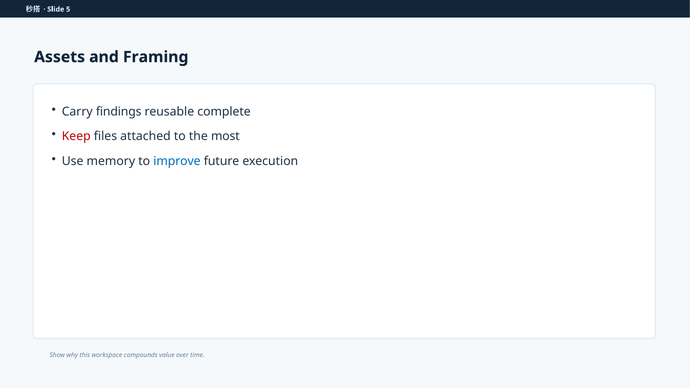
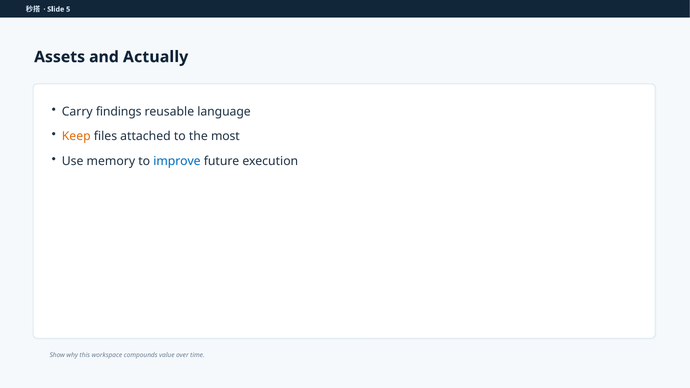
Framing: Framing -> Actually (156, 57)
complete: complete -> language (224, 112)
Keep colour: red -> orange (76, 136)
